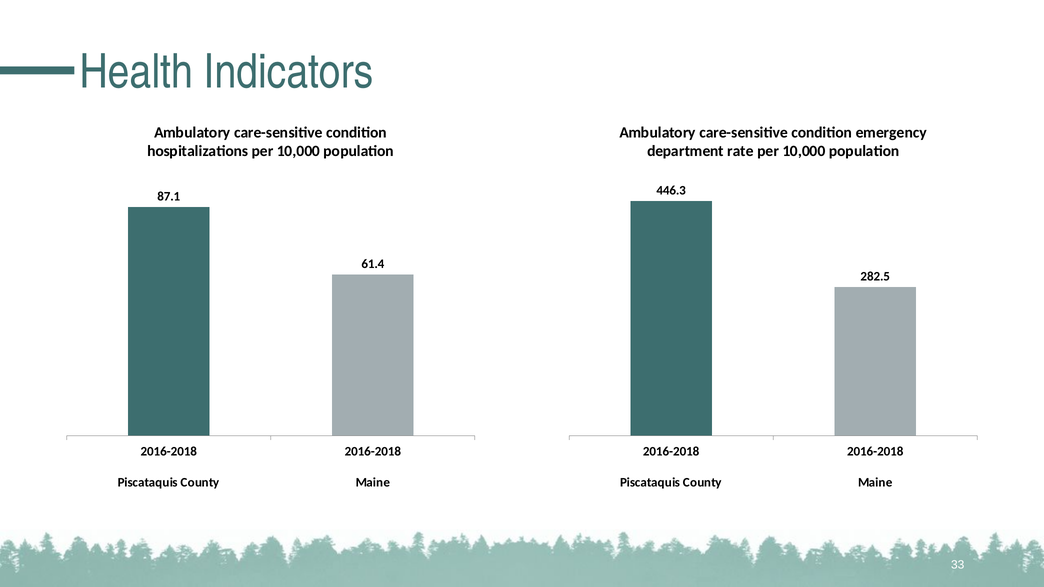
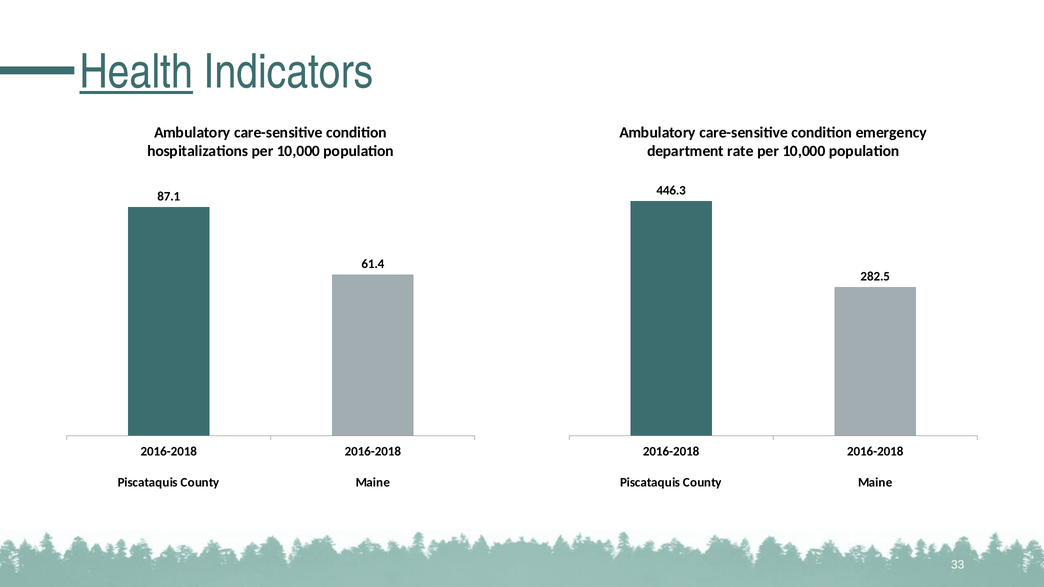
Health underline: none -> present (136, 72)
